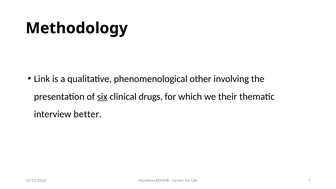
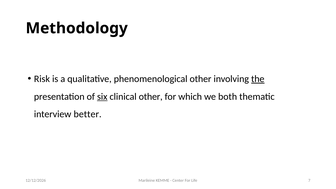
Link: Link -> Risk (42, 79)
the underline: none -> present (258, 79)
clinical drugs: drugs -> other (151, 97)
their: their -> both (228, 97)
